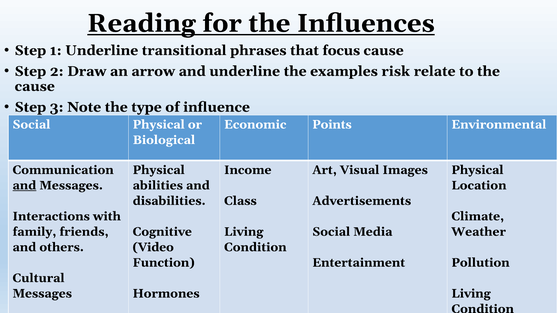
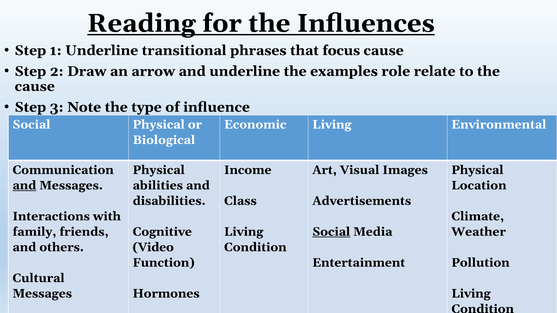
risk: risk -> role (396, 71)
Economic Points: Points -> Living (332, 125)
Social underline: none -> present (331, 232)
